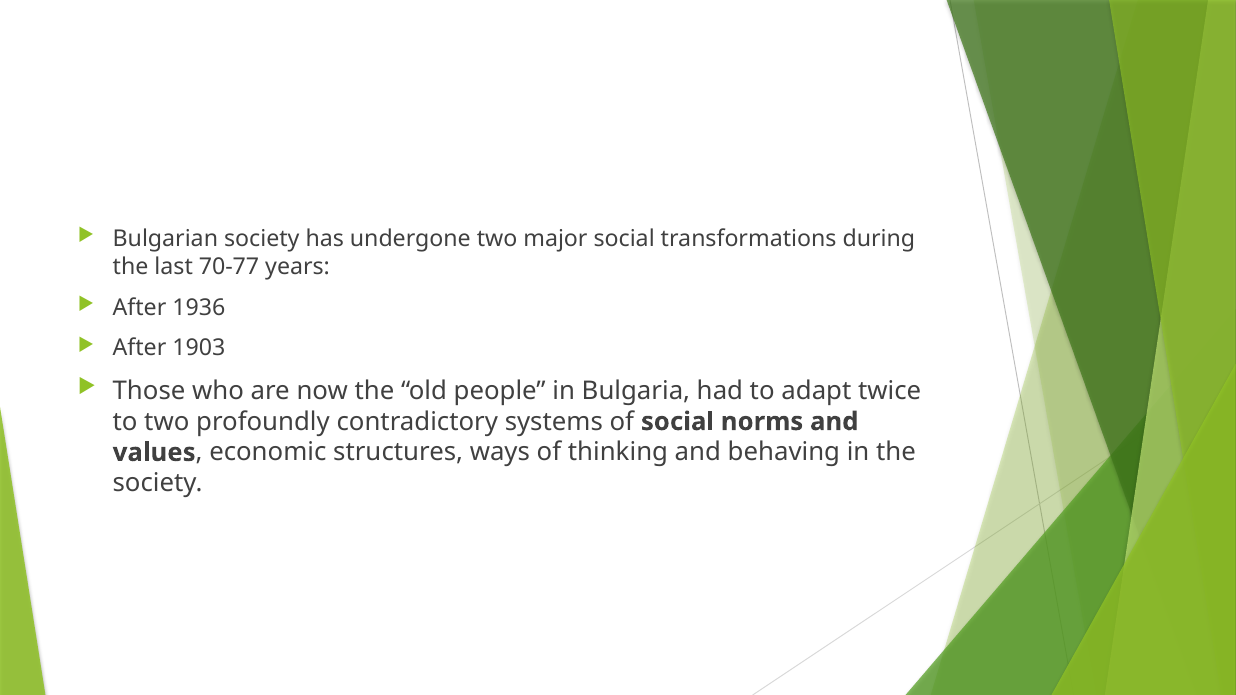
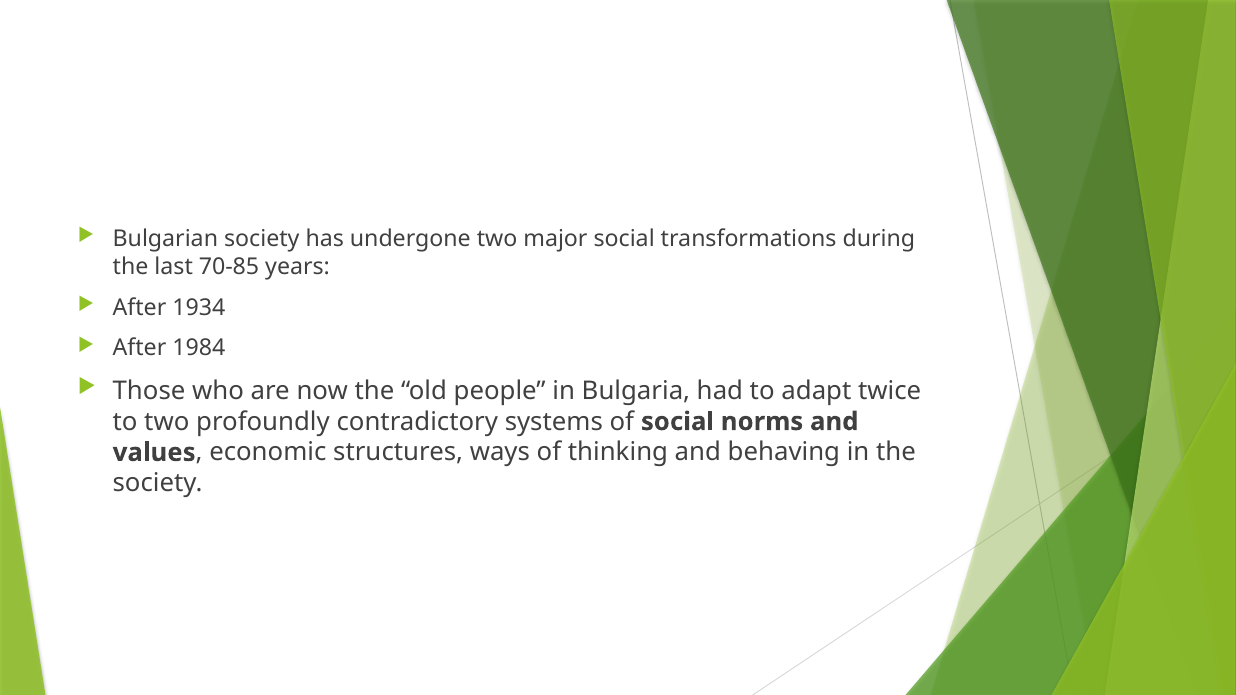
70-77: 70-77 -> 70-85 (229, 267)
1936: 1936 -> 1934 (199, 308)
1903: 1903 -> 1984 (199, 348)
